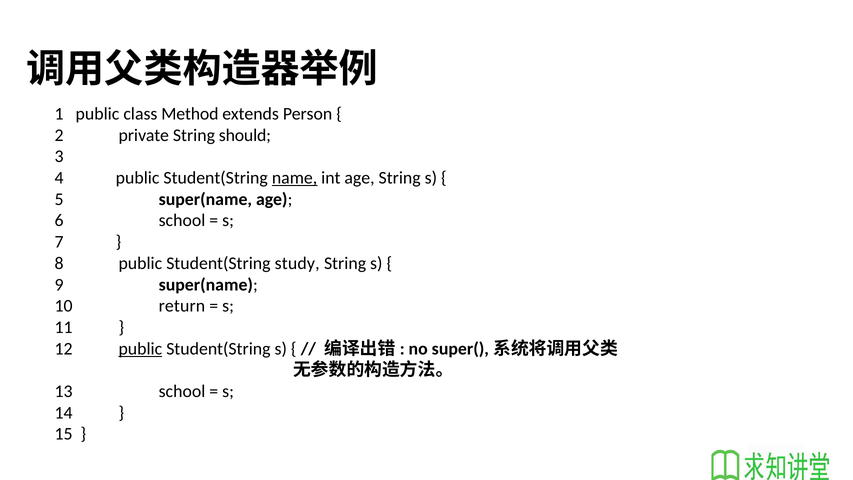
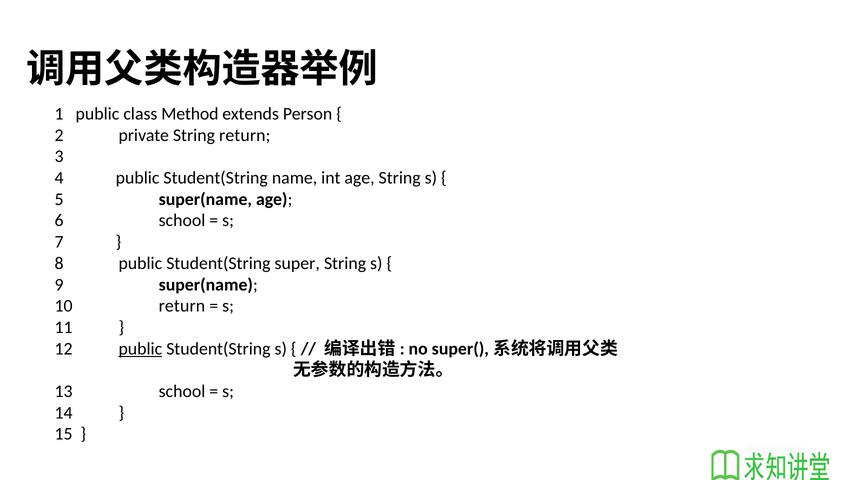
String should: should -> return (245, 135)
name underline: present -> none (295, 178)
study: study -> super (297, 263)
